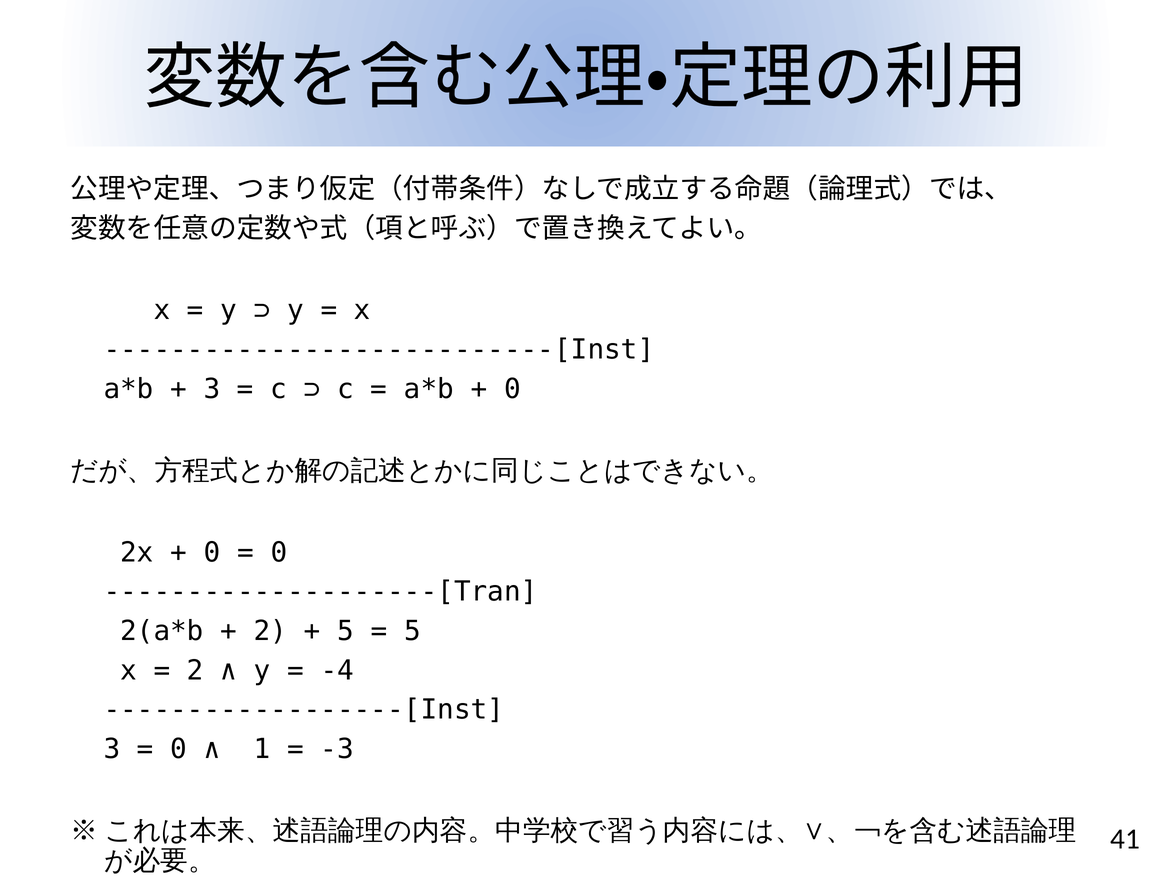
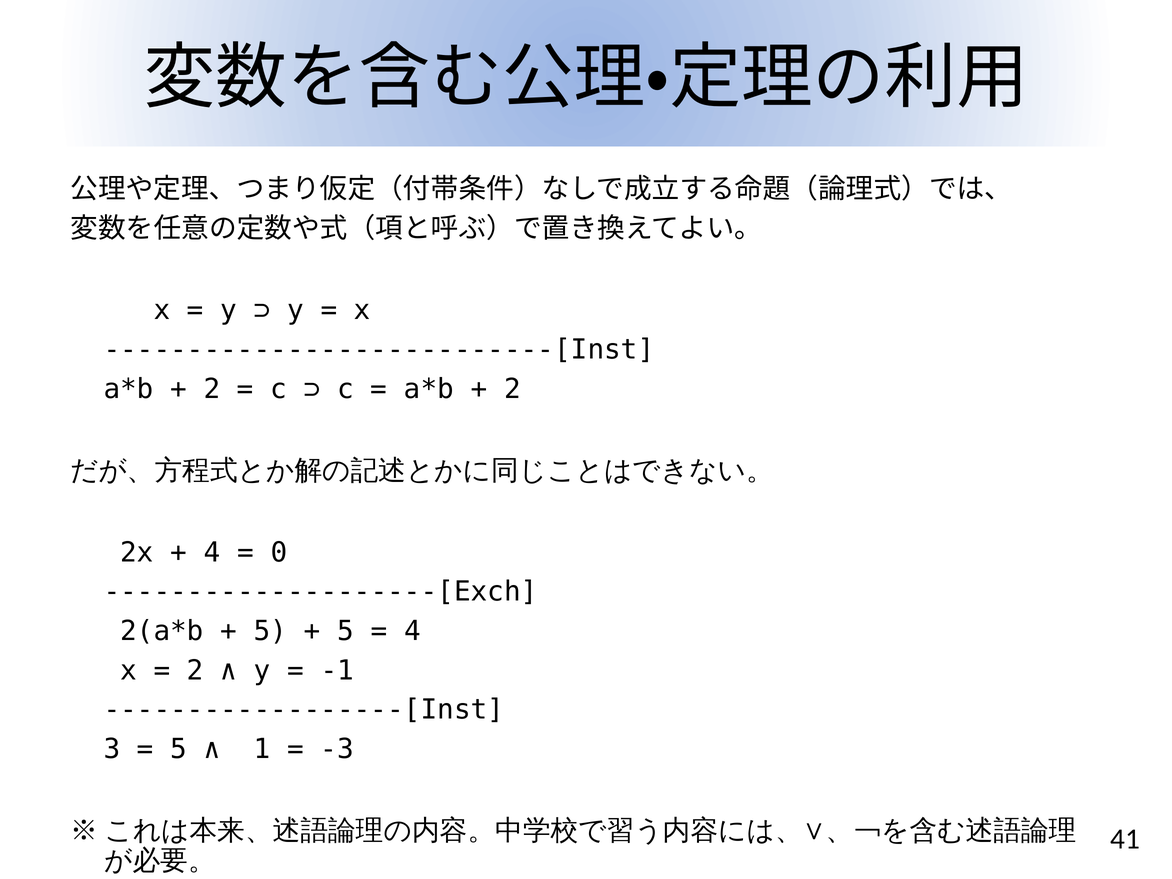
3: 3 -> 2 (212, 389)
0: 0 -> 2 (512, 389)
0: 0 -> 4 (212, 553)
--------------------[Tran: --------------------[Tran -> --------------------[Exch (320, 592)
2: 2 -> 5 (270, 631)
5: 5 -> 4 (412, 631)
-4: -4 -> -1 (337, 670)
0: 0 -> 5 (178, 749)
